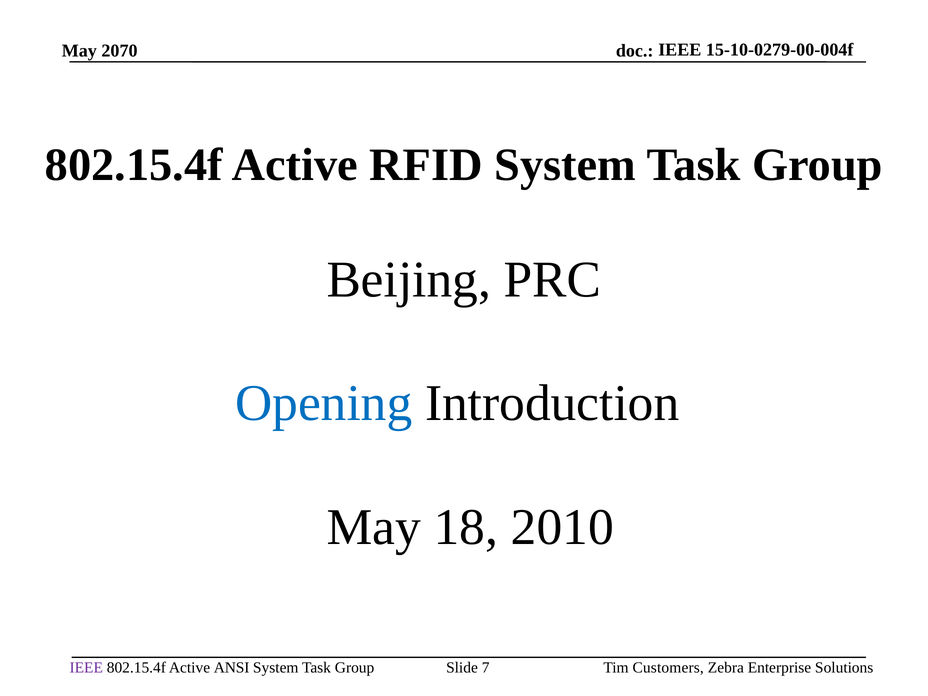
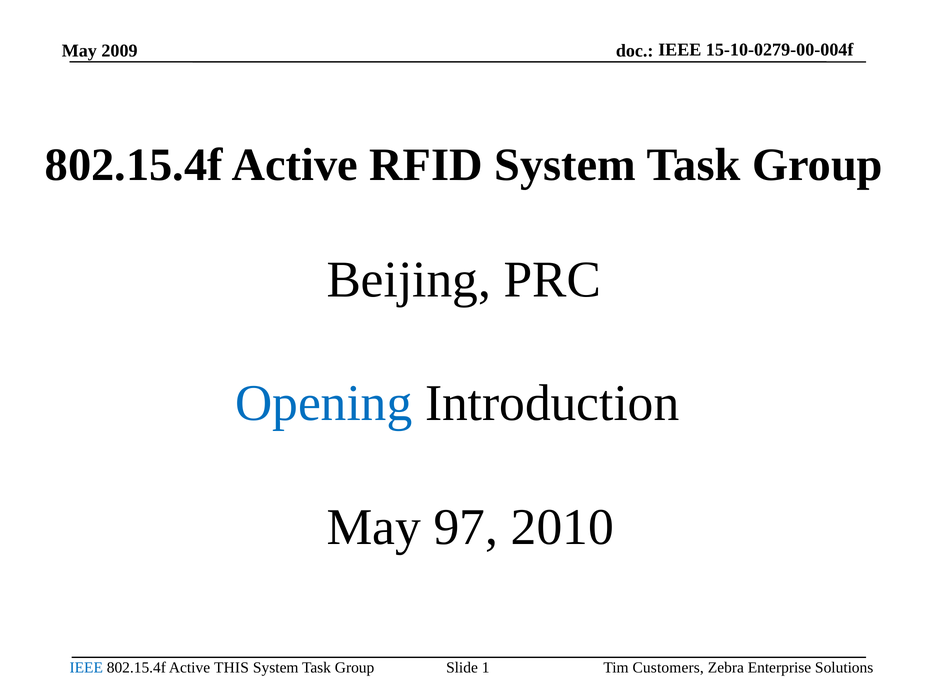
2070: 2070 -> 2009 (120, 51)
18: 18 -> 97 (466, 527)
IEEE colour: purple -> blue (86, 667)
ANSI: ANSI -> THIS (231, 667)
7: 7 -> 1 (486, 668)
